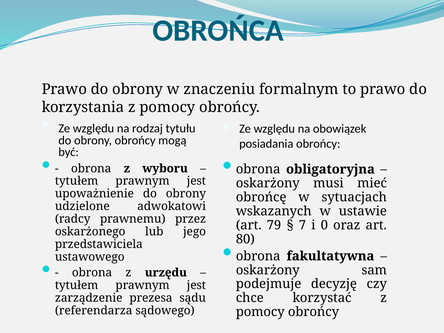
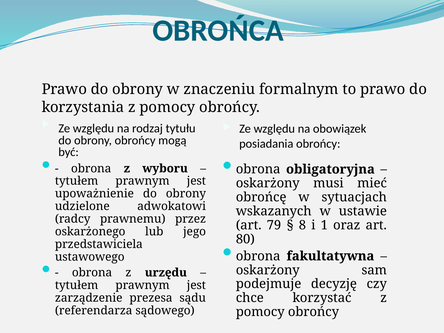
7: 7 -> 8 (302, 225)
0: 0 -> 1 (324, 225)
